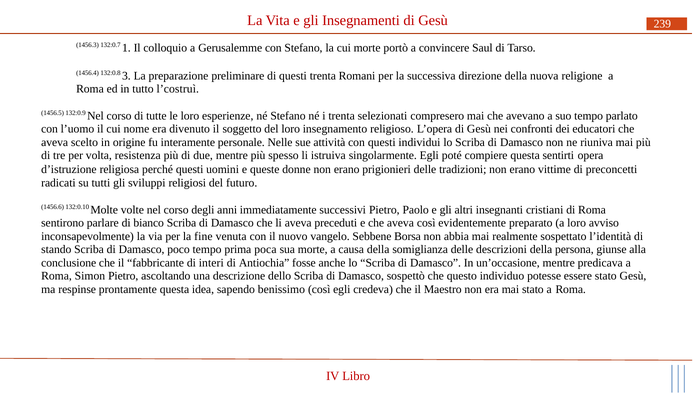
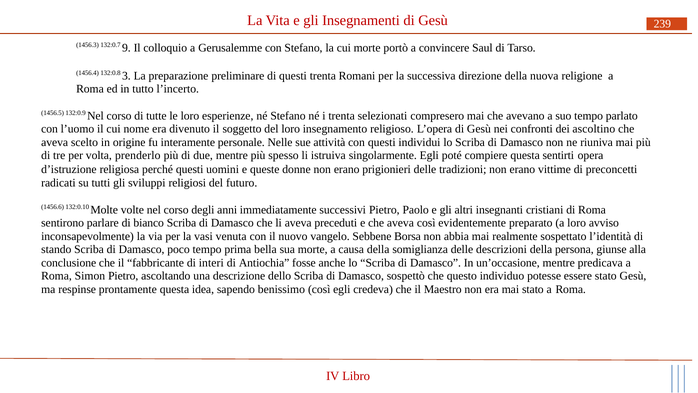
1: 1 -> 9 (126, 48)
l’costruì: l’costruì -> l’incerto (178, 89)
educatori: educatori -> ascoltino (594, 129)
resistenza: resistenza -> prenderlo (138, 156)
fine: fine -> vasi (203, 236)
poca: poca -> bella (265, 250)
